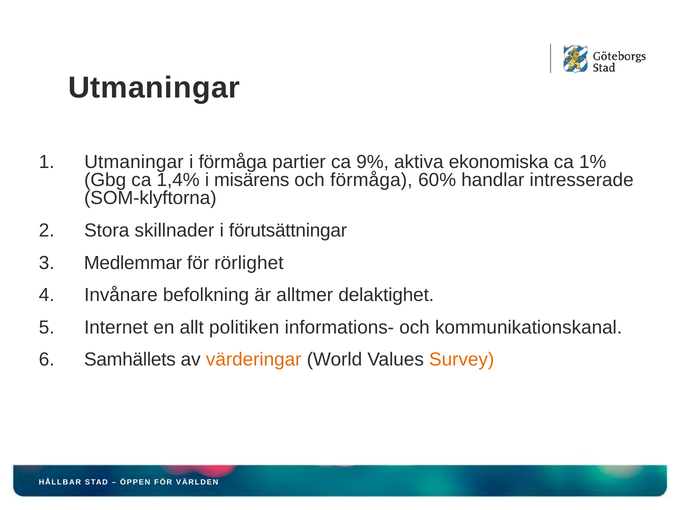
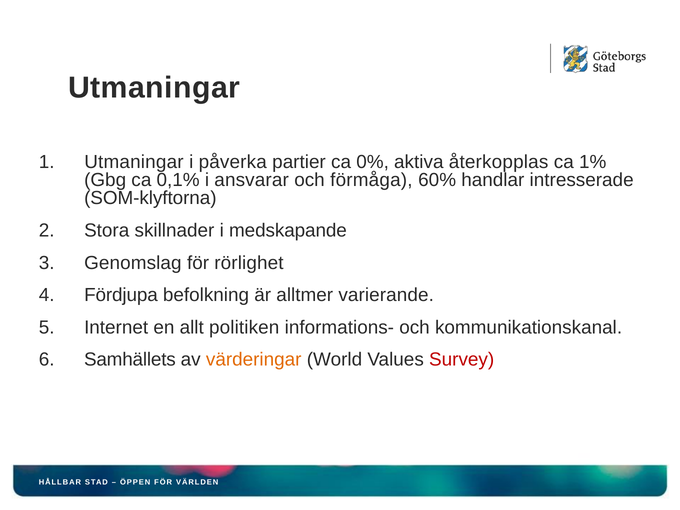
i förmåga: förmåga -> påverka (233, 162)
9%: 9% -> 0% (373, 162)
ekonomiska: ekonomiska -> återkopplas (499, 162)
1,4%: 1,4% -> 0,1% (178, 180)
misärens: misärens -> ansvarar (252, 180)
förutsättningar: förutsättningar -> medskapande (288, 230)
Medlemmar: Medlemmar -> Genomslag (133, 263)
Invånare: Invånare -> Fördjupa (121, 295)
delaktighet: delaktighet -> varierande (386, 295)
Survey colour: orange -> red (462, 360)
